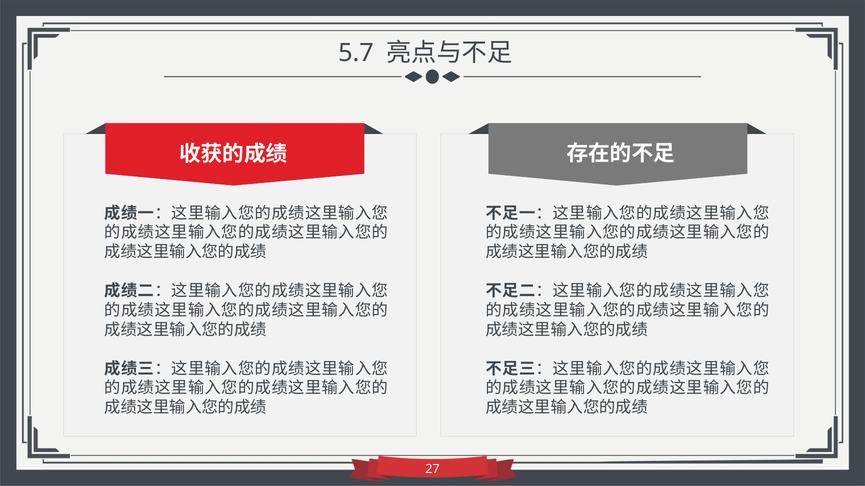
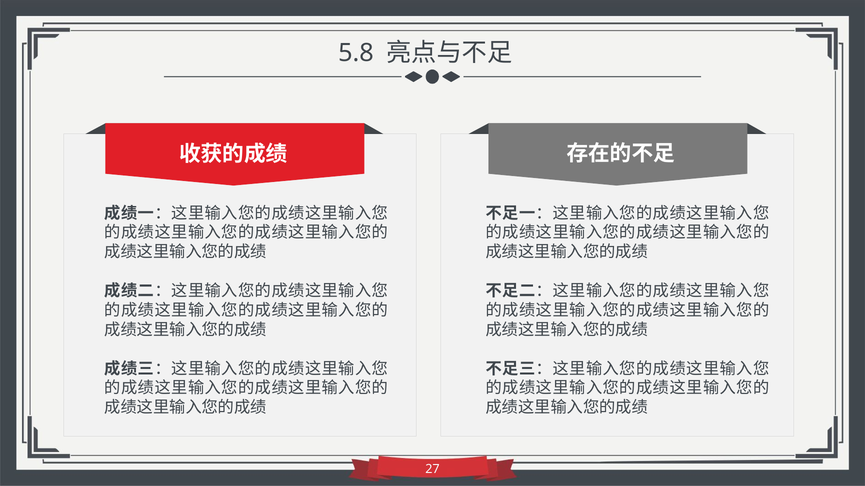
5.7: 5.7 -> 5.8 (356, 53)
